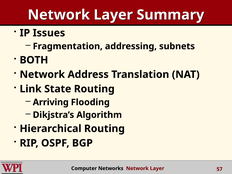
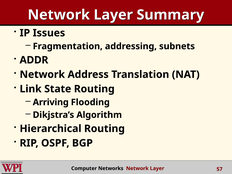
BOTH: BOTH -> ADDR (34, 60)
